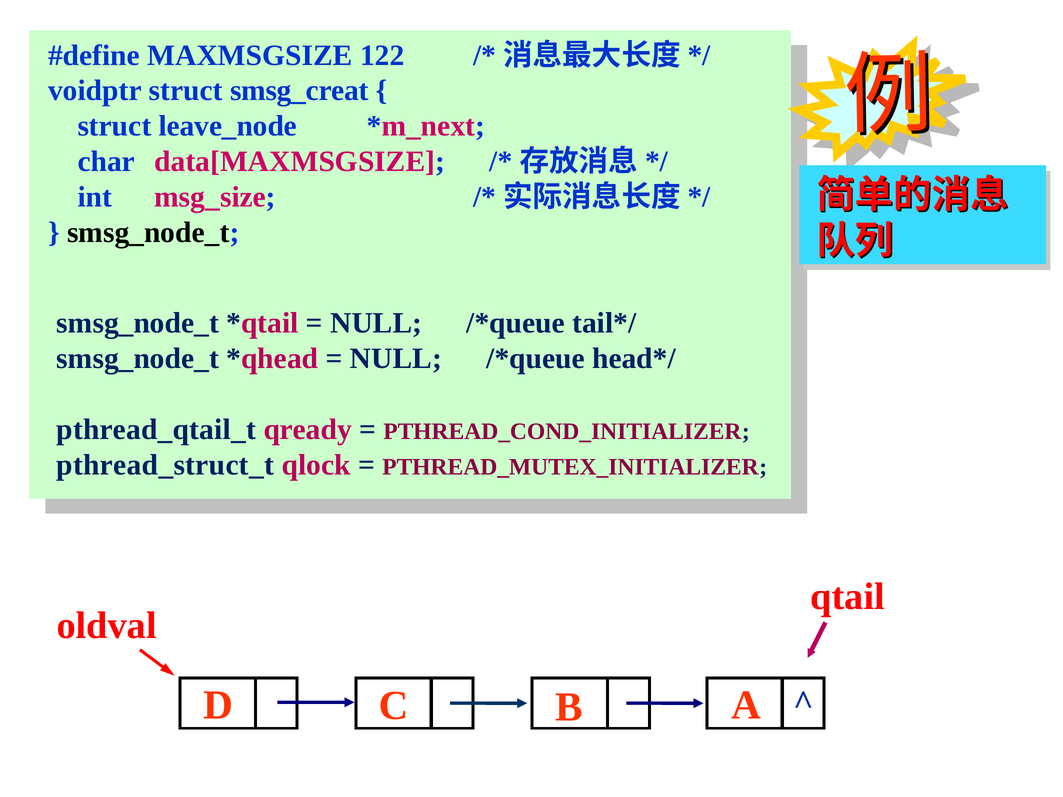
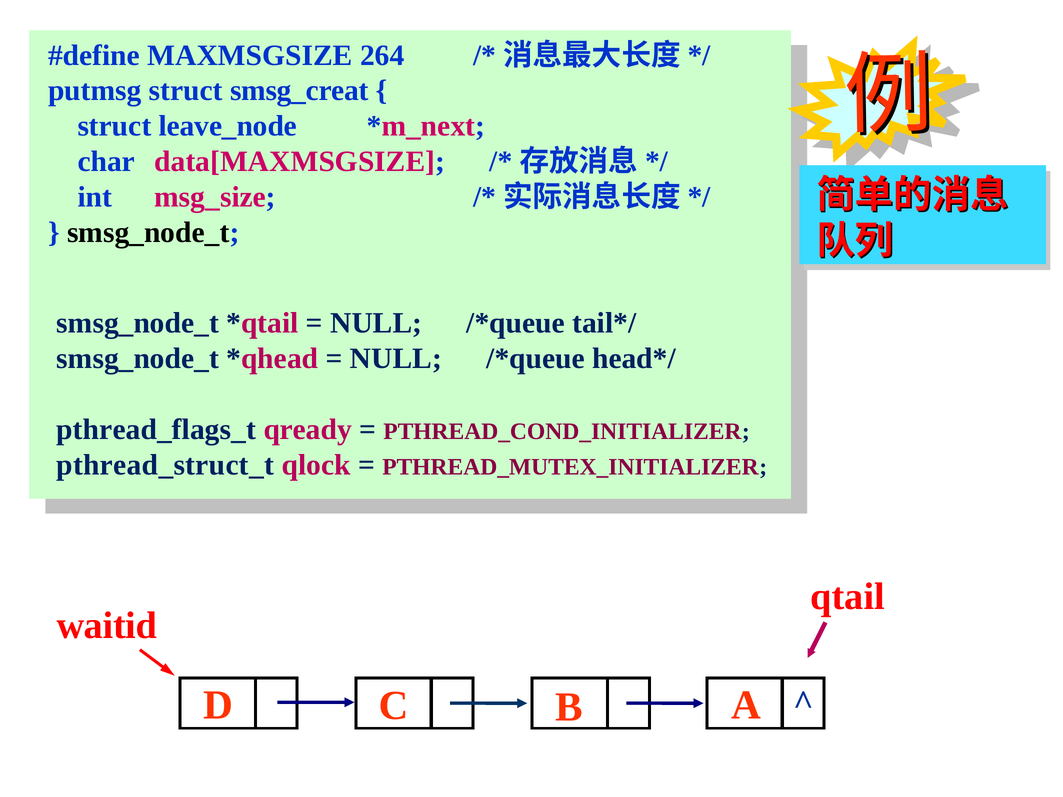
122: 122 -> 264 (382, 55)
voidptr: voidptr -> putmsg (95, 91)
pthread_qtail_t: pthread_qtail_t -> pthread_flags_t (156, 430)
oldval: oldval -> waitid (107, 626)
